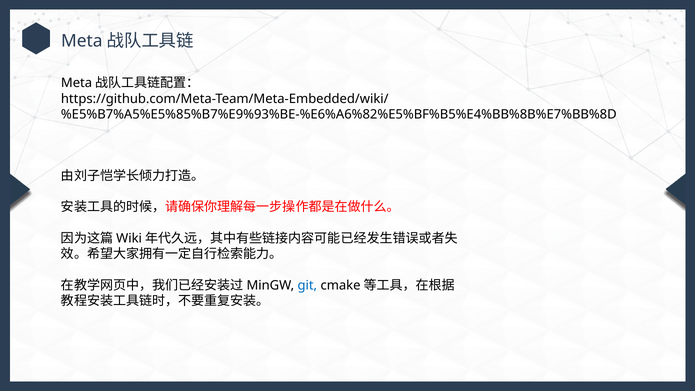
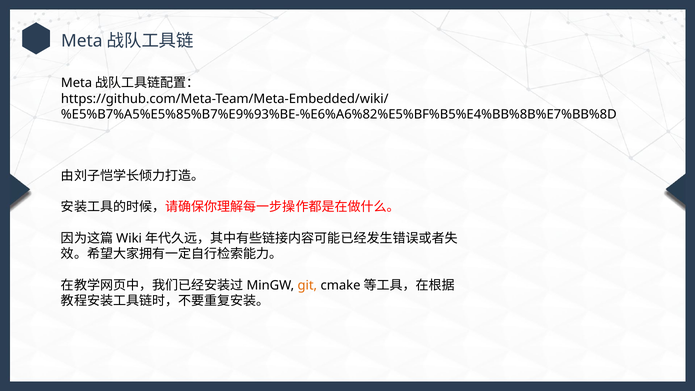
git colour: blue -> orange (307, 285)
